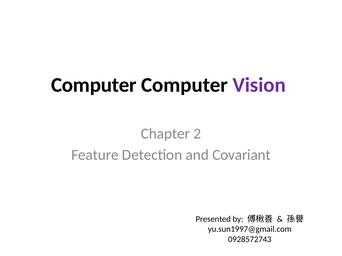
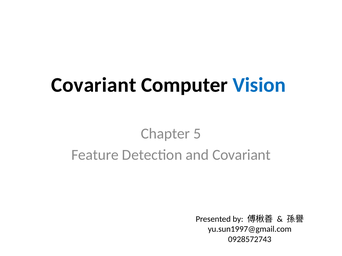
Computer: Computer -> Covariant (94, 85)
Vision colour: purple -> blue (259, 85)
2: 2 -> 5 (197, 134)
